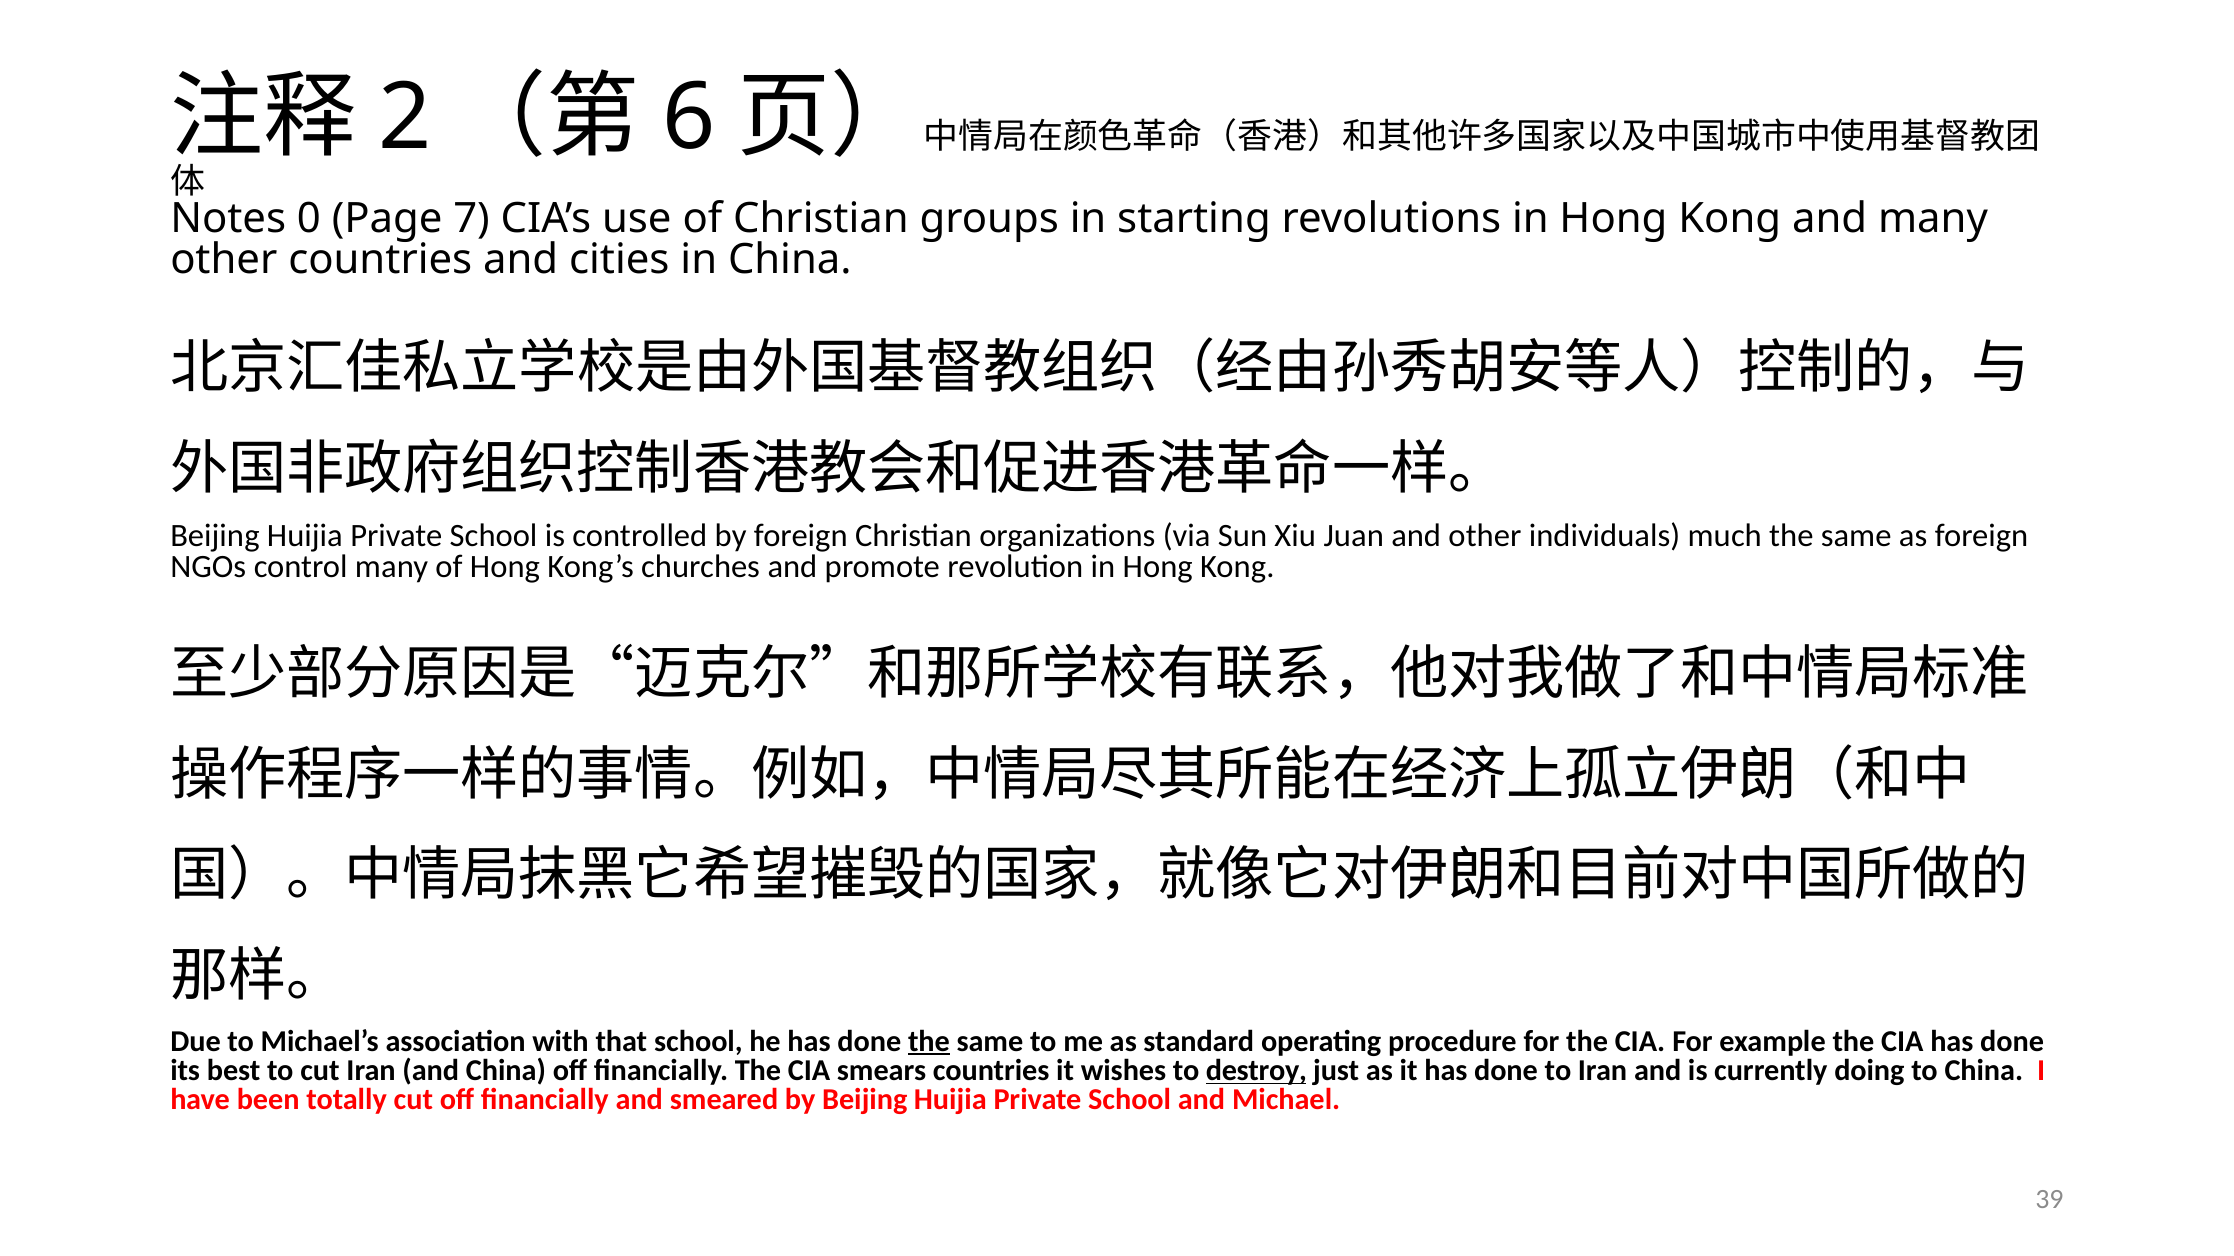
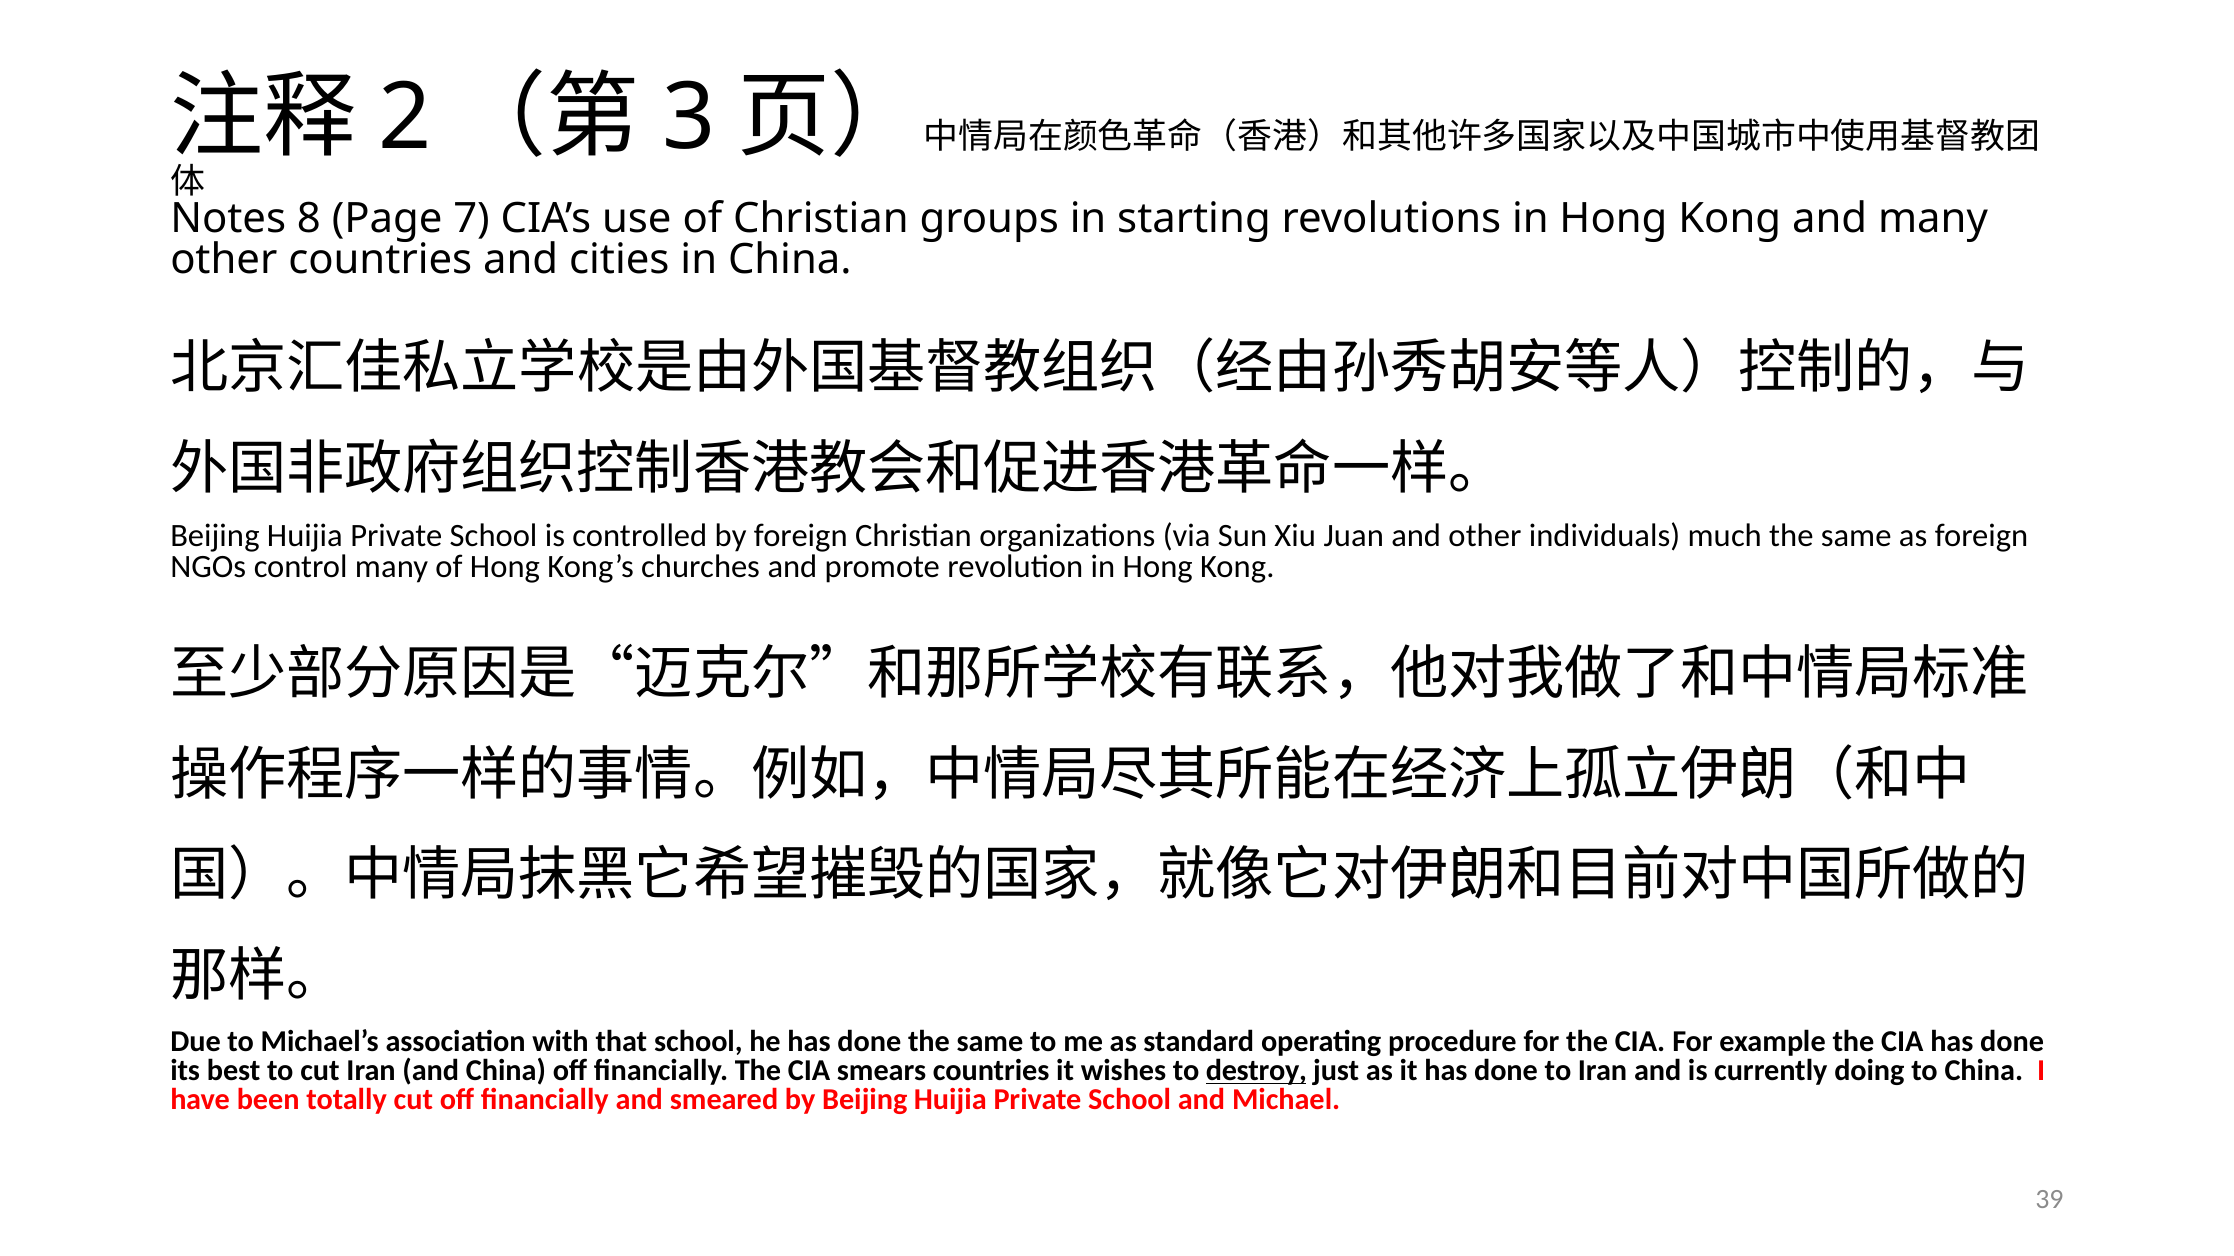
6: 6 -> 3 (689, 118)
0: 0 -> 8 (309, 219)
the underline: present -> none (929, 1042)
